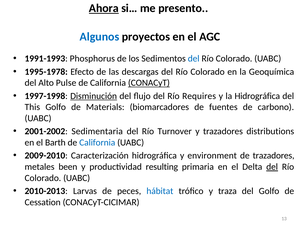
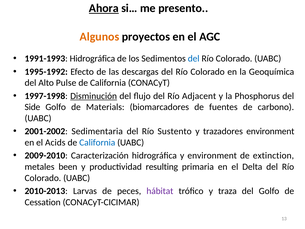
Algunos colour: blue -> orange (99, 37)
1991-1993 Phosphorus: Phosphorus -> Hidrográfica (92, 59)
1995-1978: 1995-1978 -> 1995-1992 (46, 72)
CONACyT underline: present -> none (149, 83)
Requires: Requires -> Adjacent (199, 96)
la Hidrográfica: Hidrográfica -> Phosphorus (257, 96)
This: This -> Side (32, 107)
Turnover: Turnover -> Sustento (175, 131)
trazadores distributions: distributions -> environment (270, 131)
Barth: Barth -> Acids (55, 142)
de trazadores: trazadores -> extinction (273, 155)
del underline: present -> none (272, 167)
hábitat colour: blue -> purple (160, 191)
